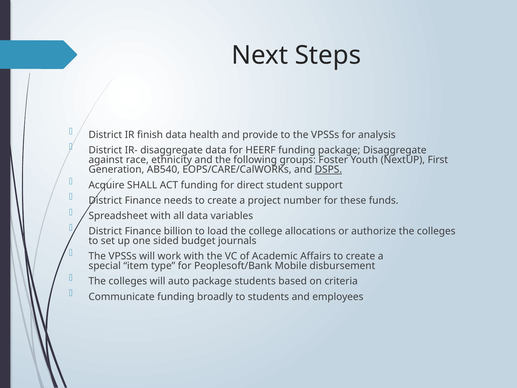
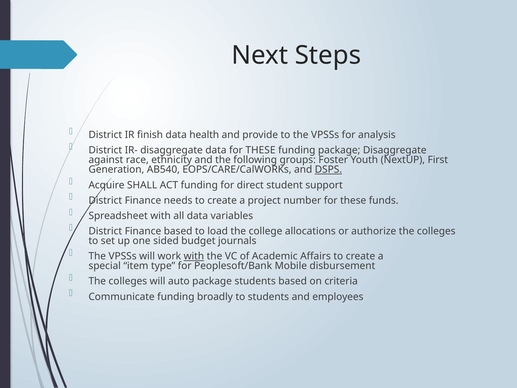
data for HEERF: HEERF -> THESE (260, 150)
Finance billion: billion -> based (178, 231)
with underline: none -> present (194, 256)
